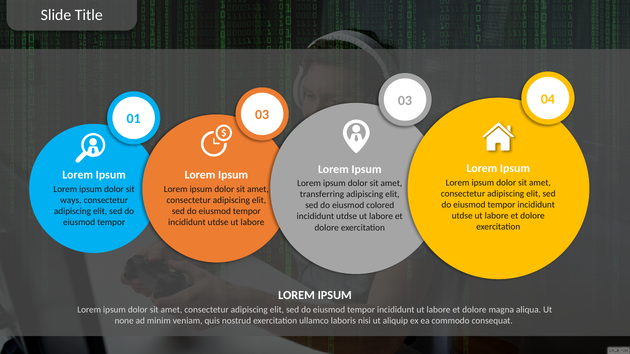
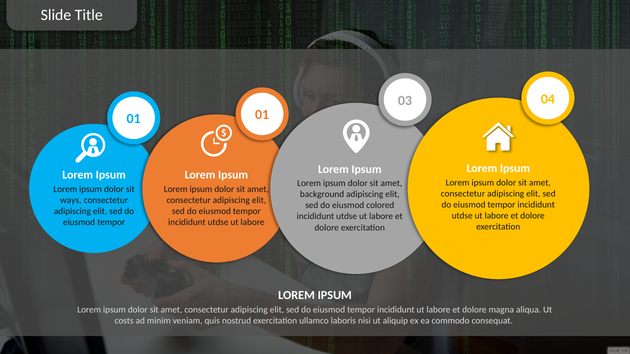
01 03: 03 -> 01 (262, 115)
transferring: transferring -> background (322, 195)
none: none -> costs (124, 321)
